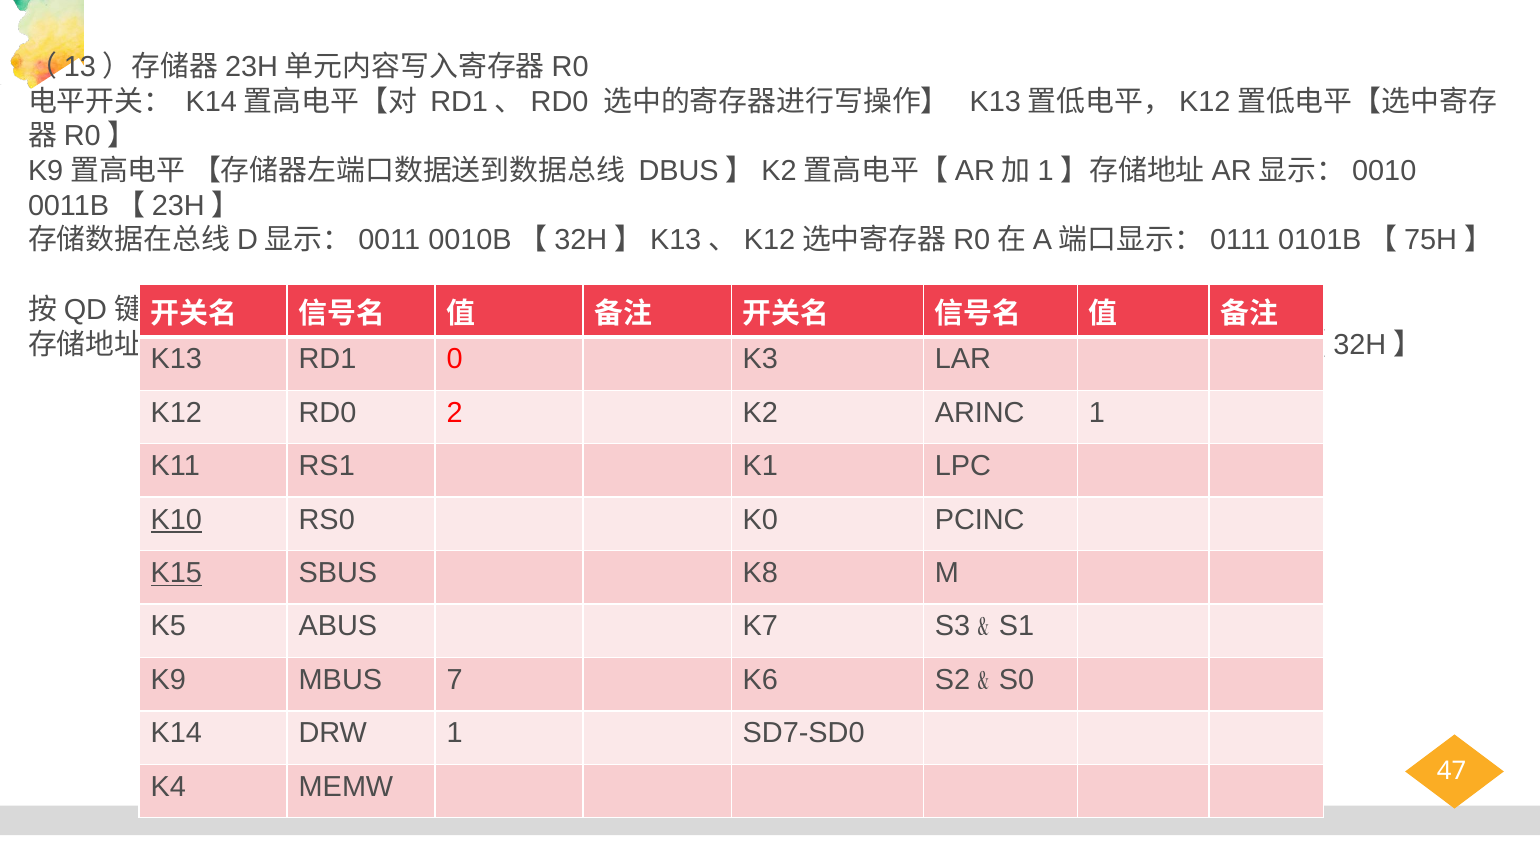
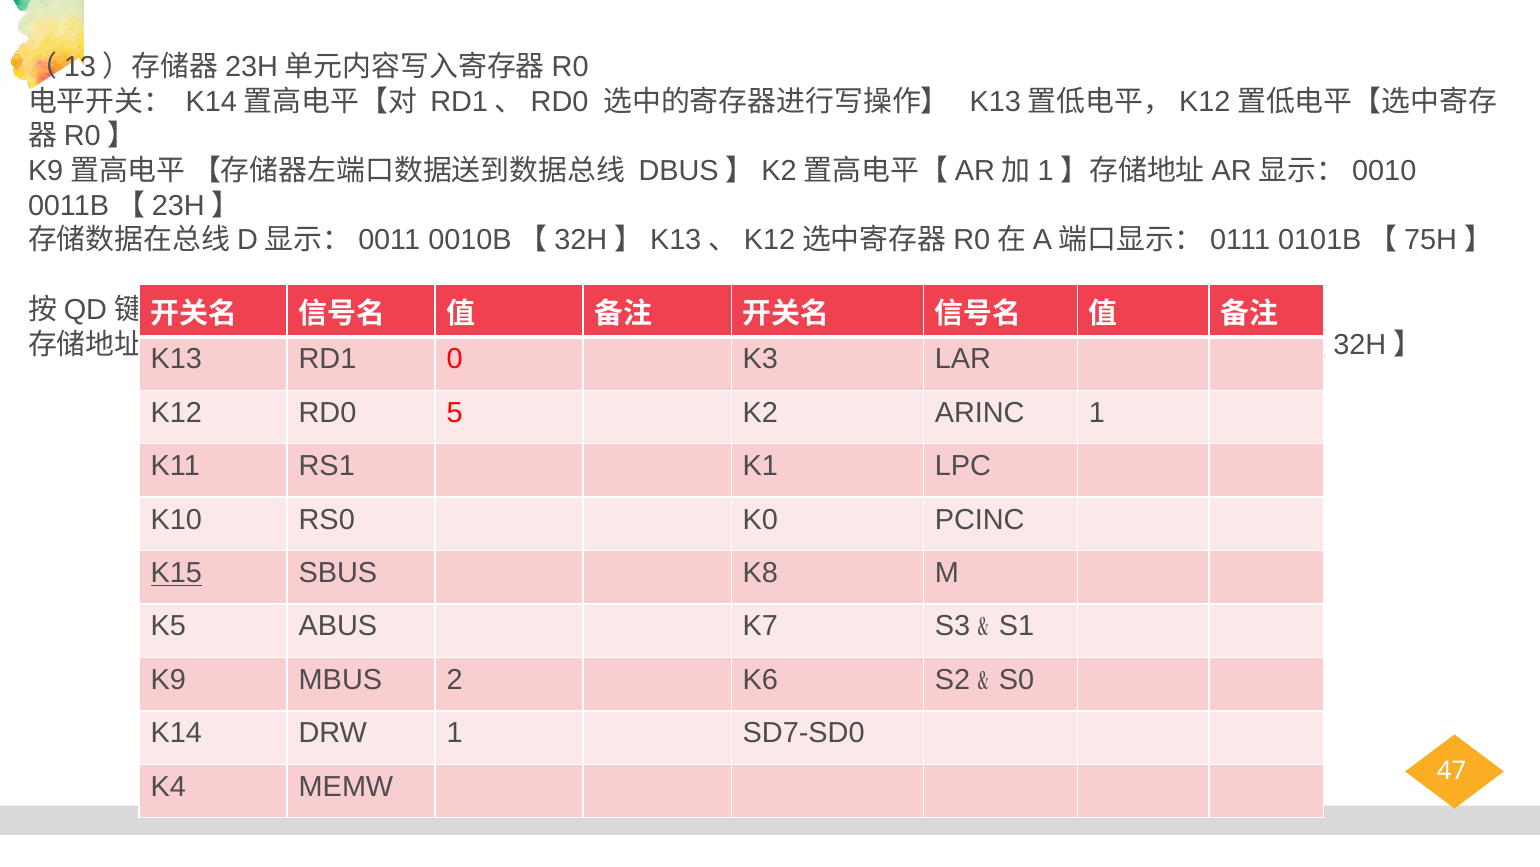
2: 2 -> 5 (455, 412)
K10 underline: present -> none (176, 519)
7: 7 -> 2 (455, 679)
